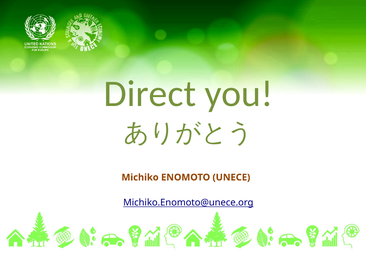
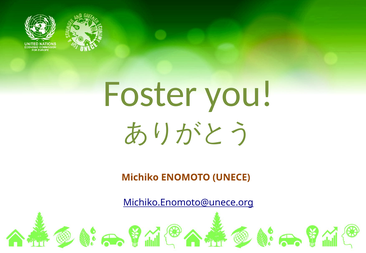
Direct: Direct -> Foster (150, 94)
